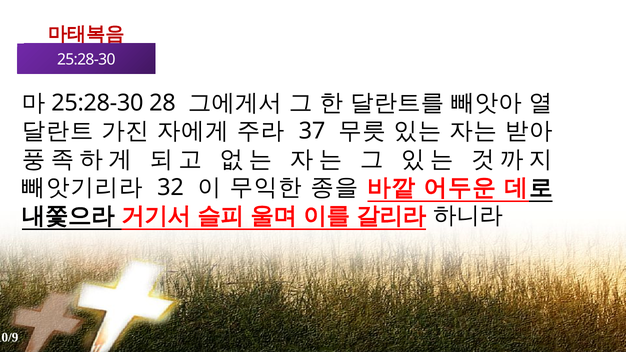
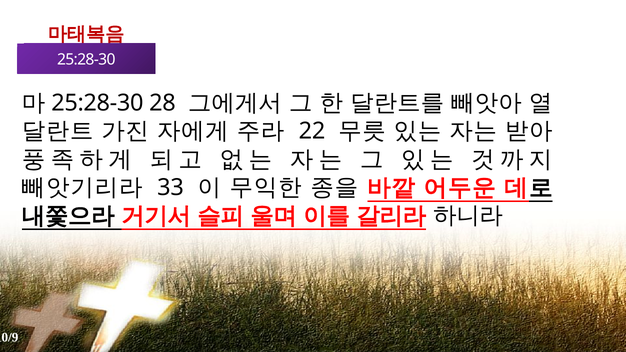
37: 37 -> 22 (312, 131)
32: 32 -> 33 (171, 188)
